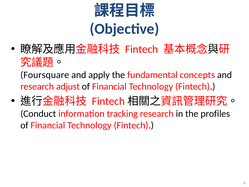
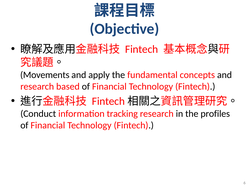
Foursquare: Foursquare -> Movements (45, 75)
adjust: adjust -> based (68, 86)
